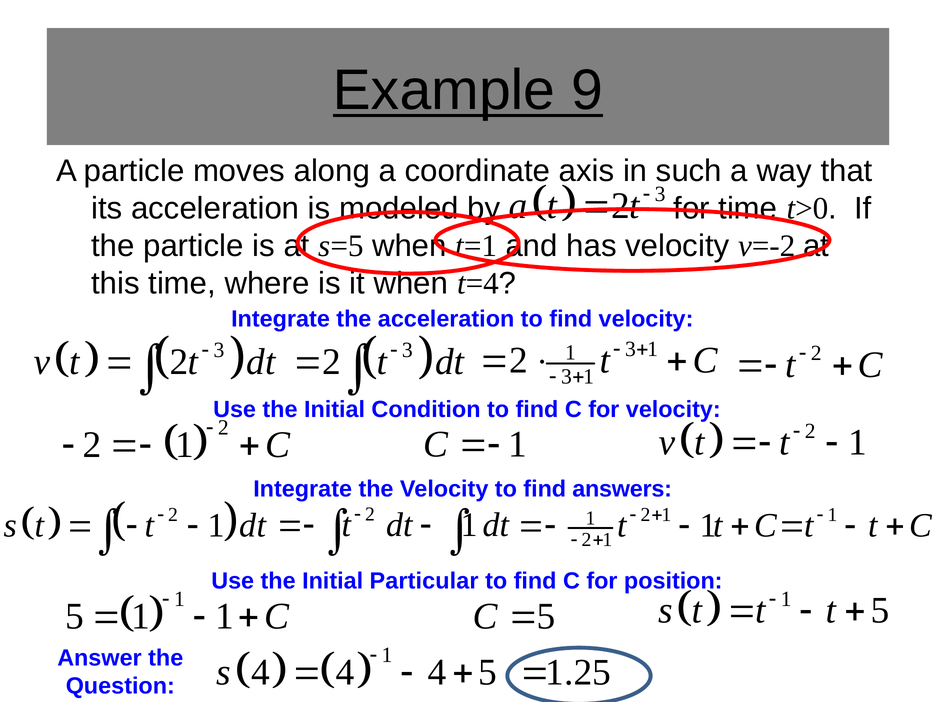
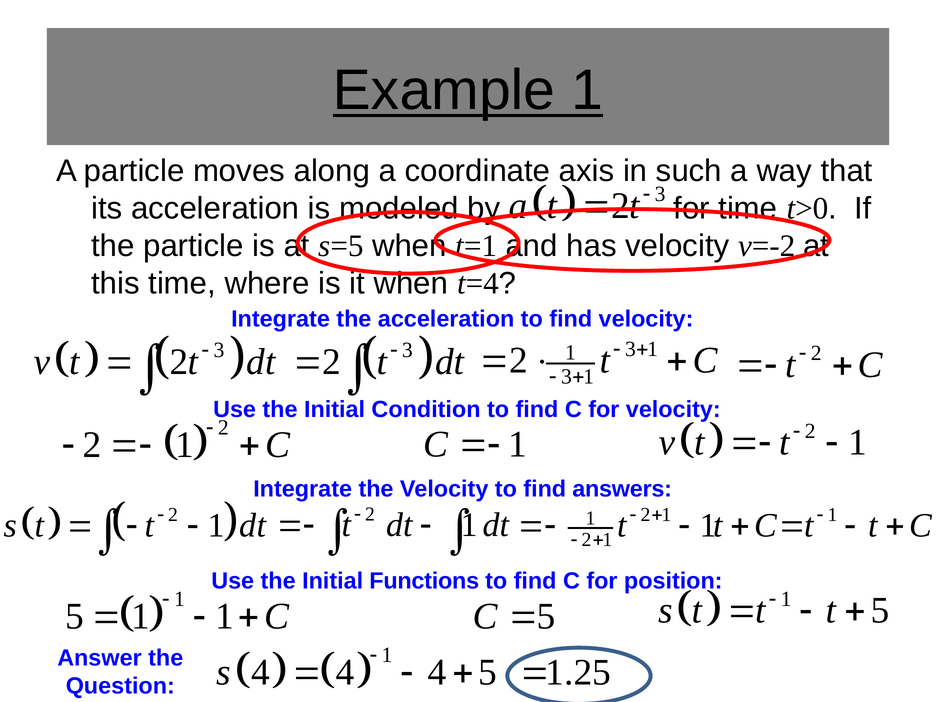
Example 9: 9 -> 1 (587, 91)
Particular: Particular -> Functions (424, 581)
